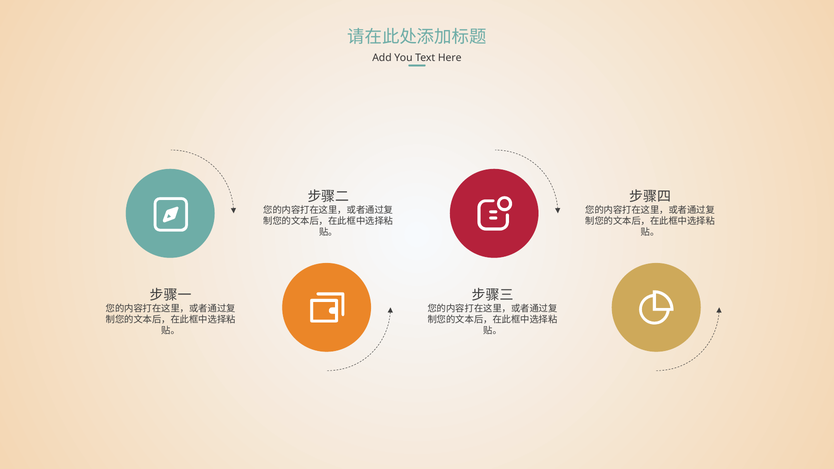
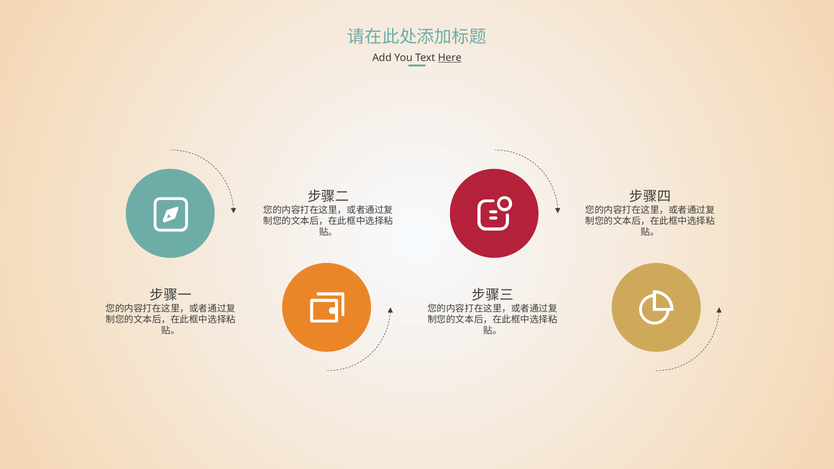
Here underline: none -> present (450, 58)
